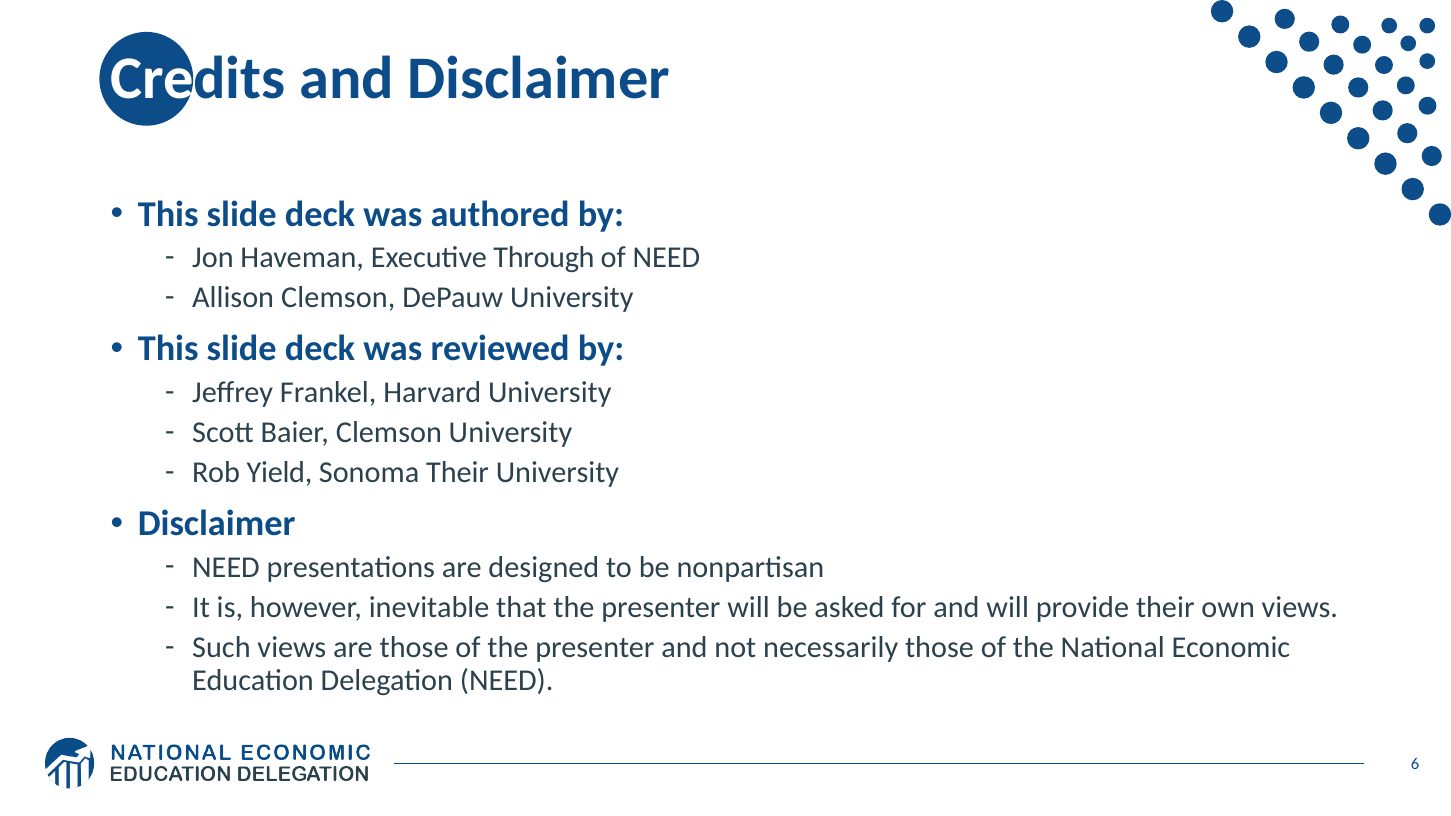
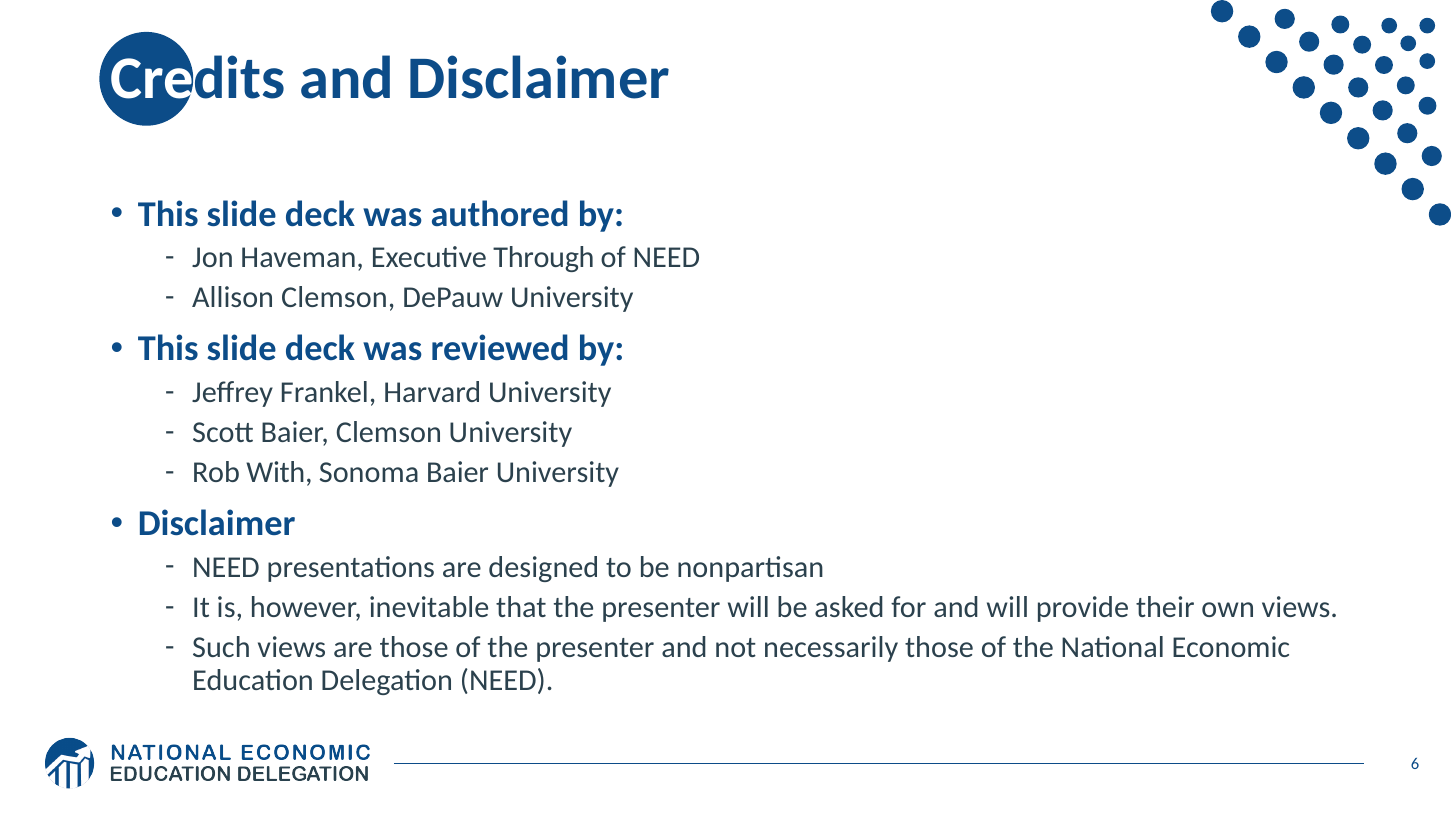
Yield: Yield -> With (279, 473)
Sonoma Their: Their -> Baier (458, 473)
